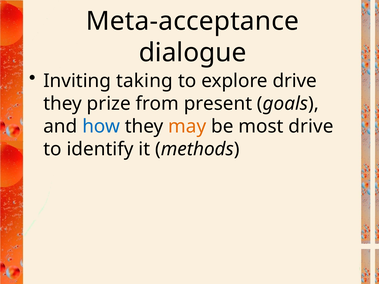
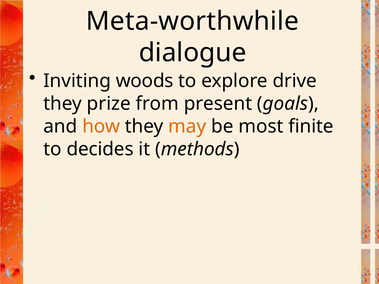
Meta-acceptance: Meta-acceptance -> Meta-worthwhile (192, 21)
taking: taking -> woods (145, 81)
how colour: blue -> orange (101, 126)
most drive: drive -> finite (311, 126)
identify: identify -> decides (100, 149)
